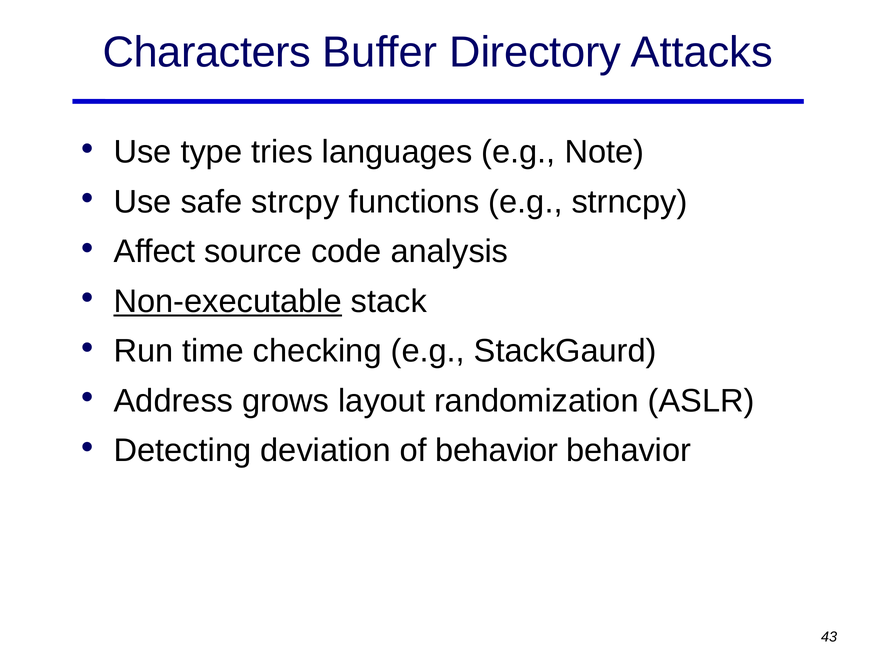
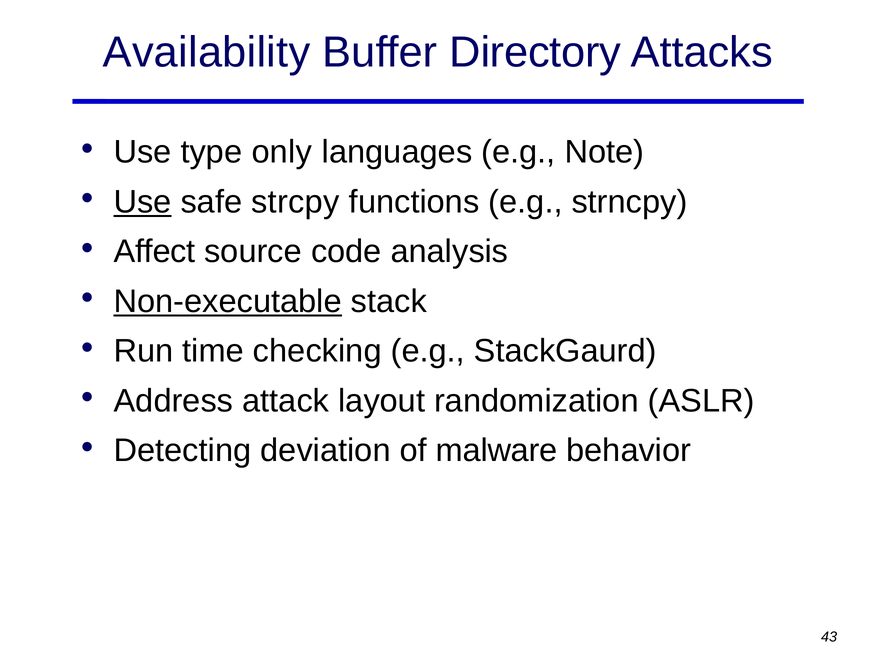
Characters: Characters -> Availability (207, 52)
tries: tries -> only (282, 152)
Use underline: none -> present (143, 202)
grows: grows -> attack (286, 401)
of behavior: behavior -> malware (497, 450)
